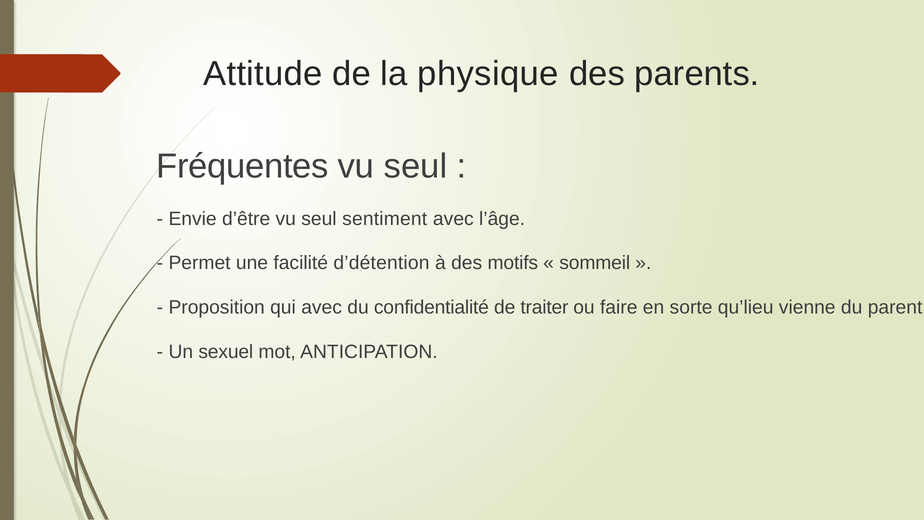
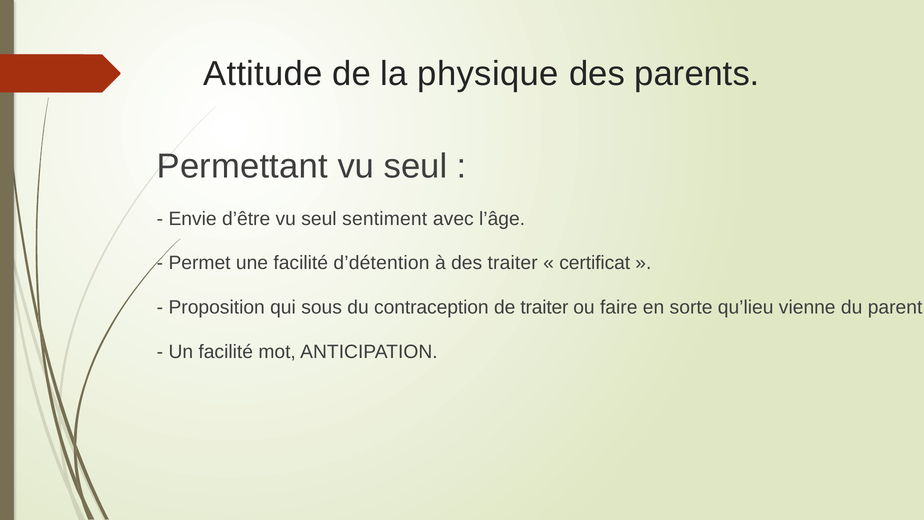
Fréquentes: Fréquentes -> Permettant (242, 166)
des motifs: motifs -> traiter (513, 263)
sommeil: sommeil -> certificat (595, 263)
qui avec: avec -> sous (322, 307)
confidentialité: confidentialité -> contraception (431, 307)
Un sexuel: sexuel -> facilité (226, 352)
